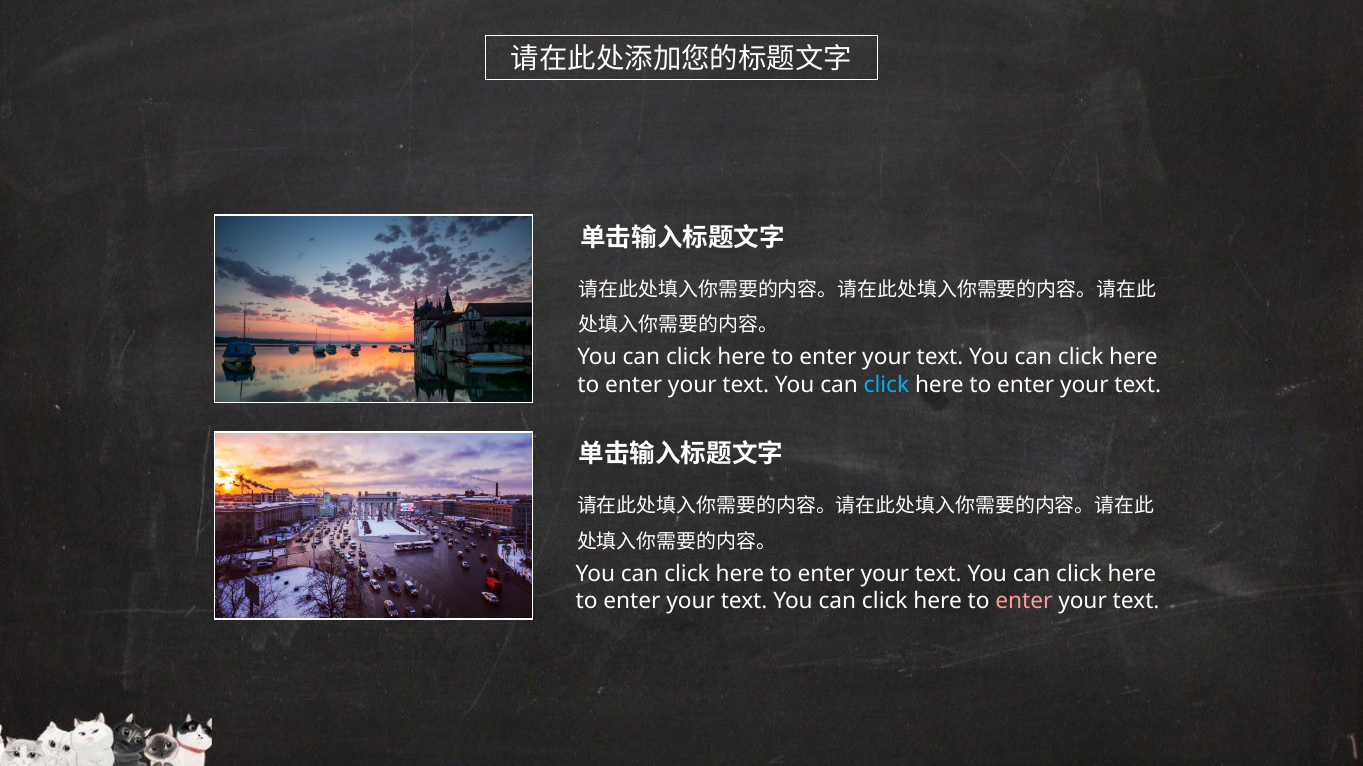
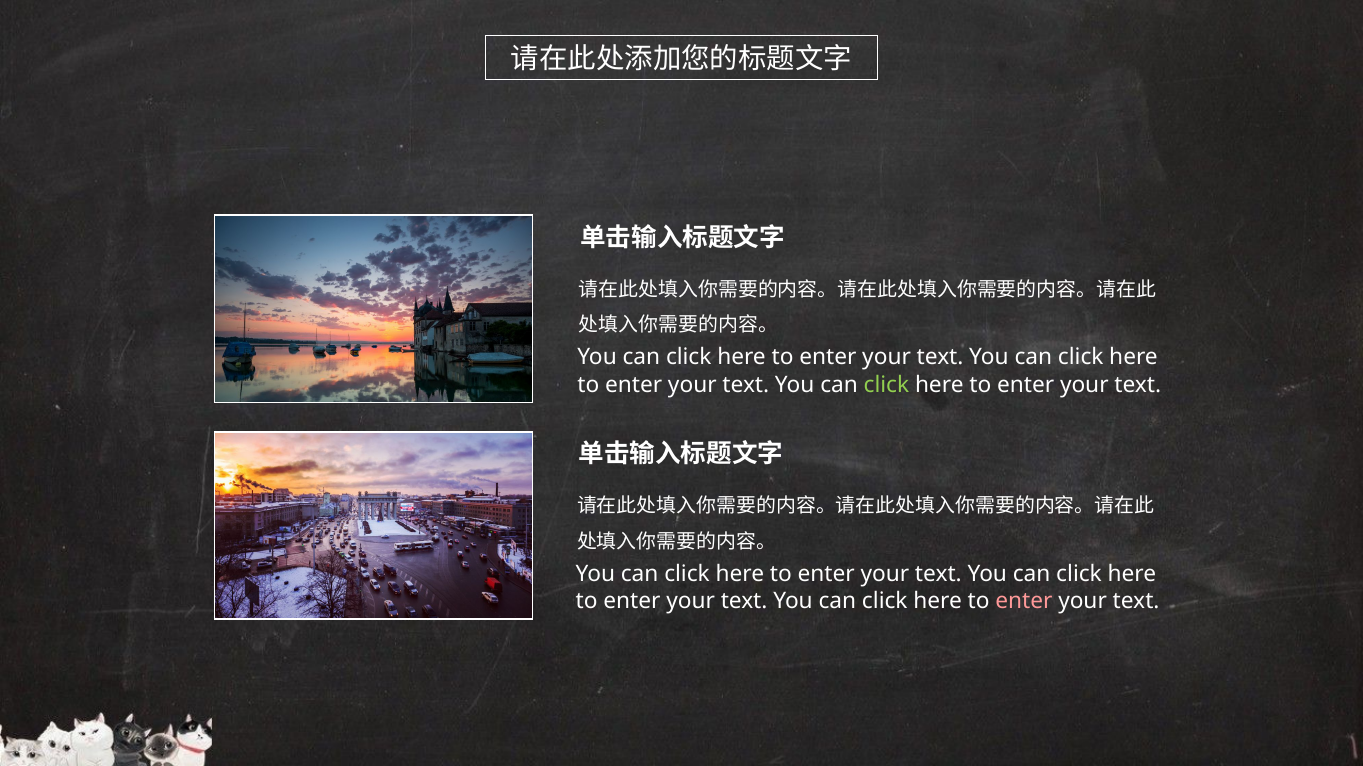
click colour: light blue -> light green (886, 385)
